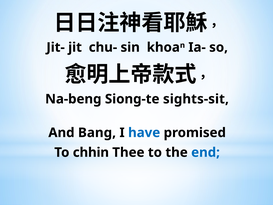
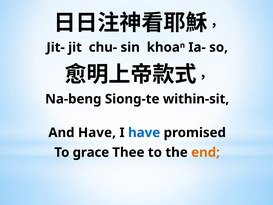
sights-sit: sights-sit -> within-sit (196, 99)
And Bang: Bang -> Have (97, 133)
chhin: chhin -> grace (91, 152)
end colour: blue -> orange (206, 152)
